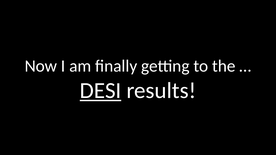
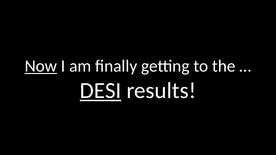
Now underline: none -> present (41, 66)
